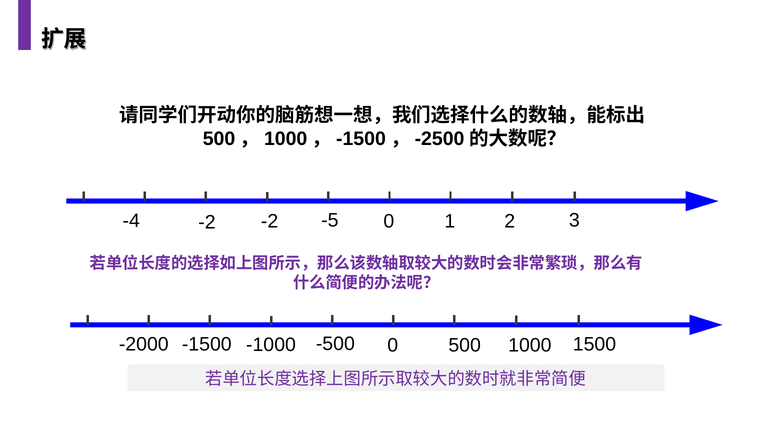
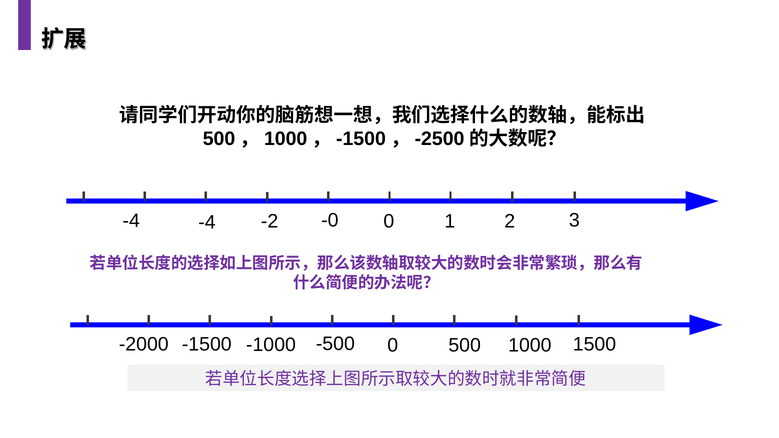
-5: -5 -> -0 (330, 221)
-2: -2 -> -4 (207, 222)
